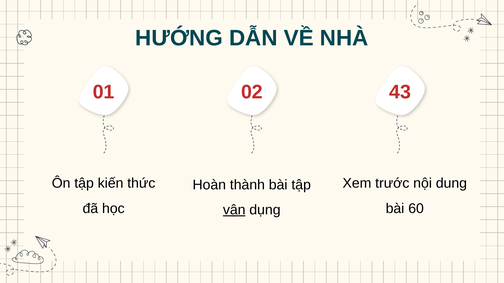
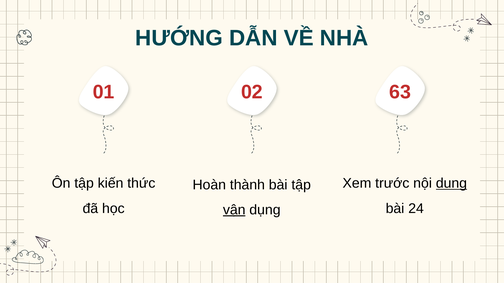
43: 43 -> 63 (400, 92)
dung underline: none -> present (451, 184)
60: 60 -> 24 (416, 209)
